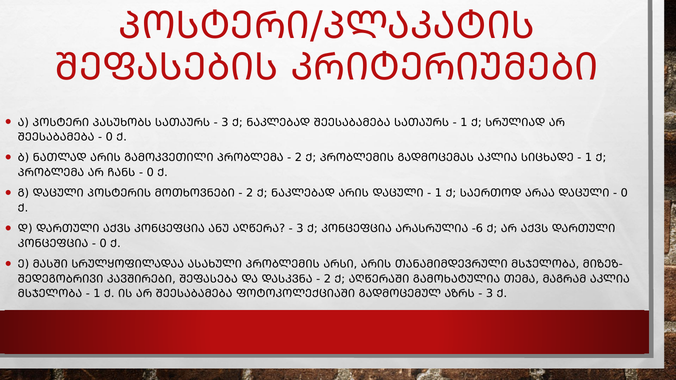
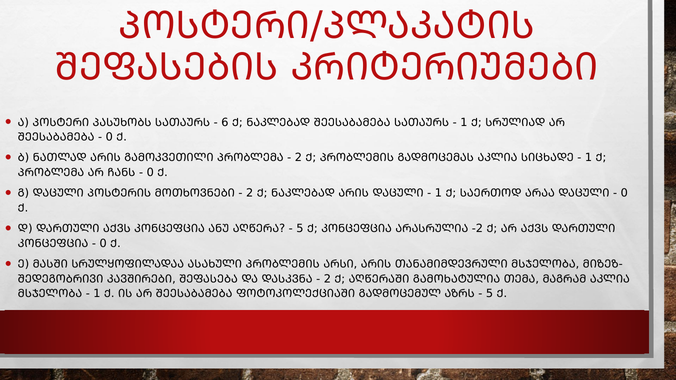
3: 3 -> 6 (225, 122)
3: 3 -> 5 (300, 229)
-6: -6 -> -2 (477, 229)
3: 3 -> 5 (490, 294)
